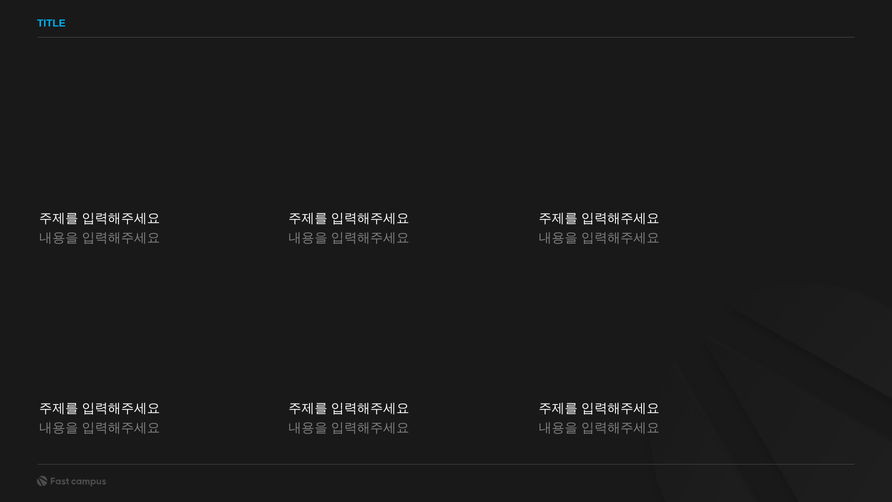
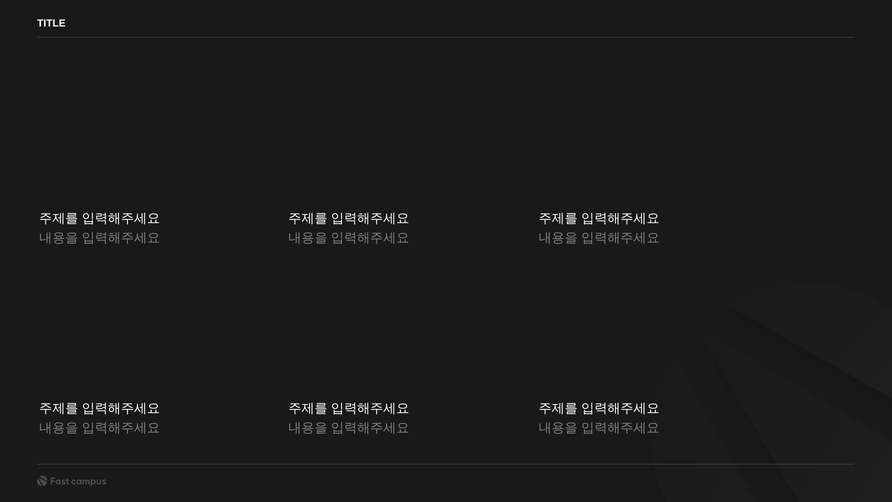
TITLE colour: light blue -> white (51, 24)
